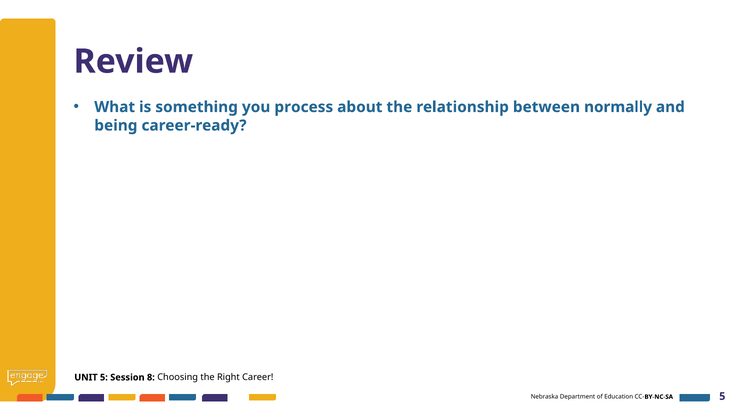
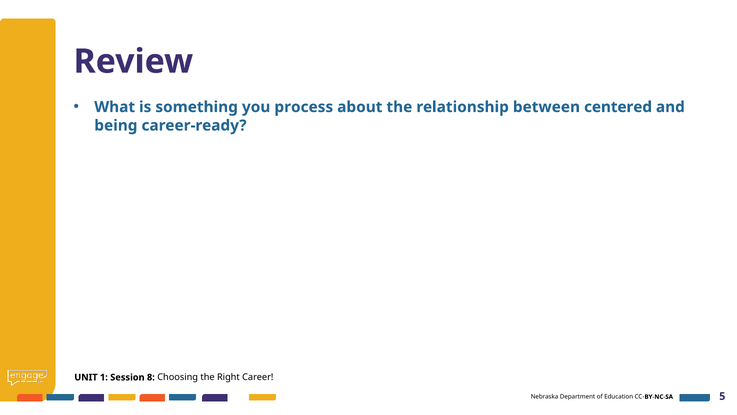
normally: normally -> centered (618, 107)
UNIT 5: 5 -> 1 (104, 377)
